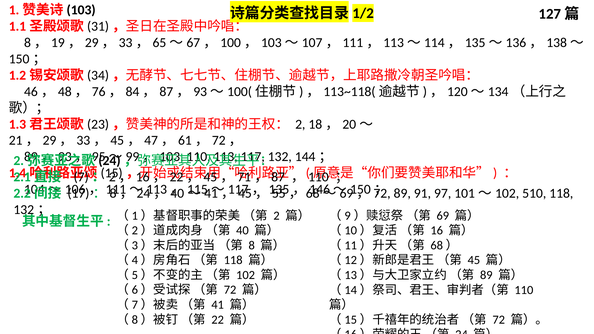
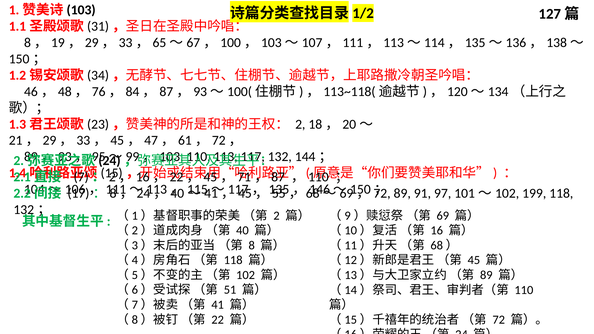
510: 510 -> 199 (534, 193)
72: 72 -> 51 (230, 290)
